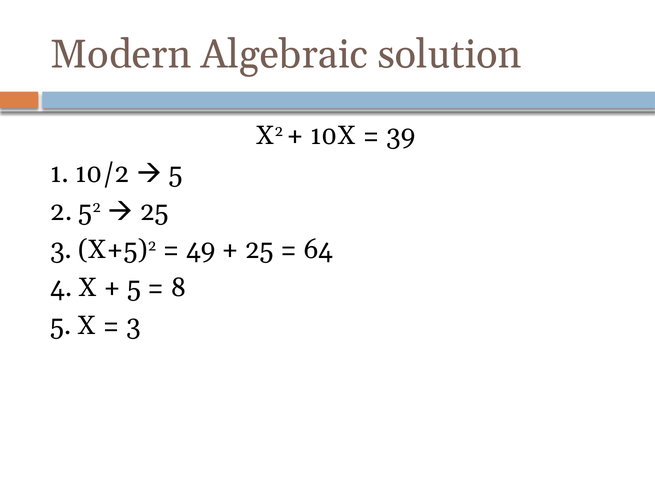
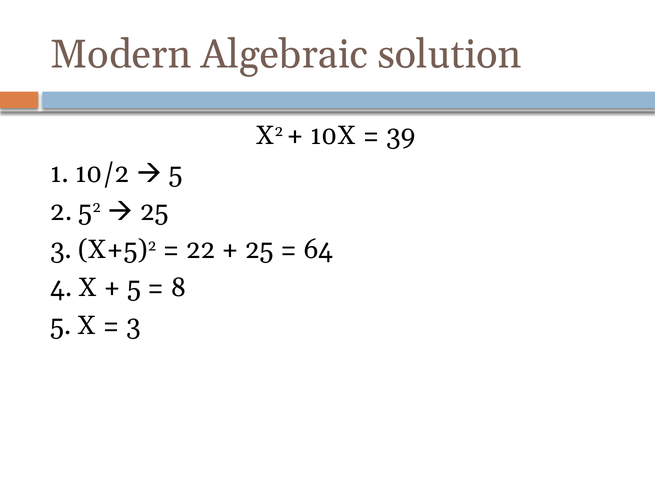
49: 49 -> 22 (201, 250)
